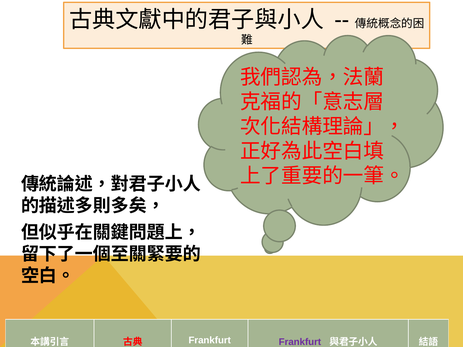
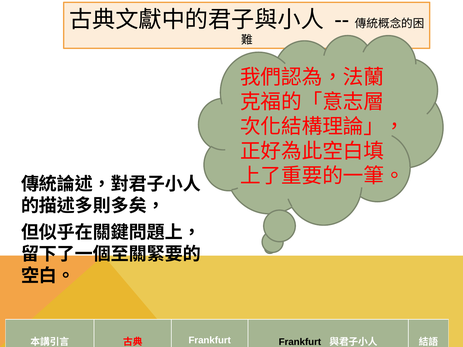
Frankfurt colour: purple -> black (300, 342)
